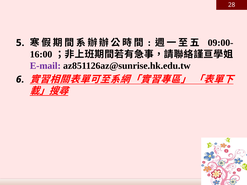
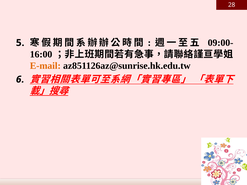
E-mail colour: purple -> orange (45, 66)
